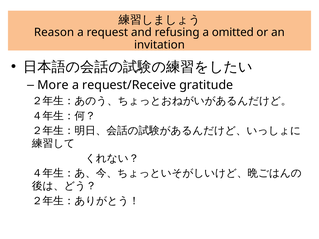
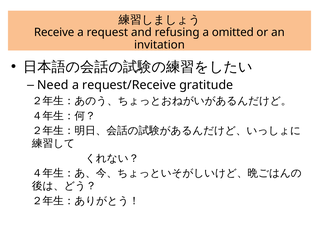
Reason: Reason -> Receive (54, 32)
More: More -> Need (53, 85)
